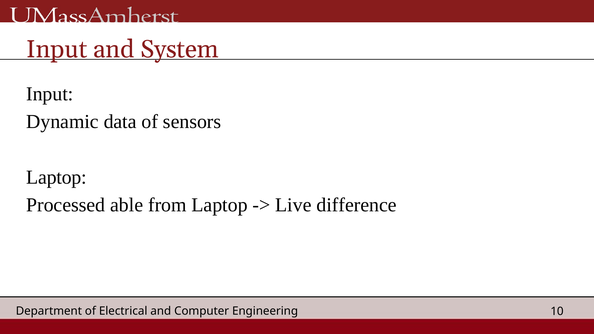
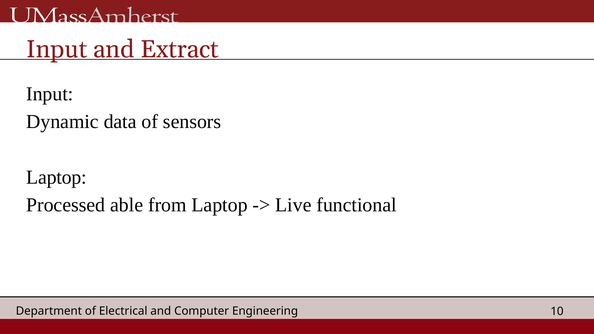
System: System -> Extract (180, 49)
difference: difference -> functional (357, 205)
